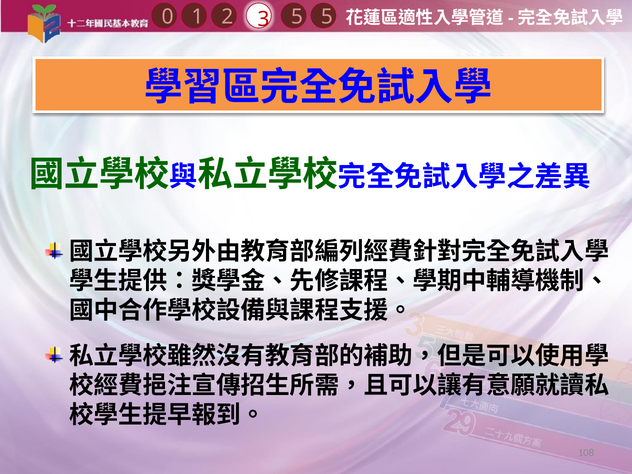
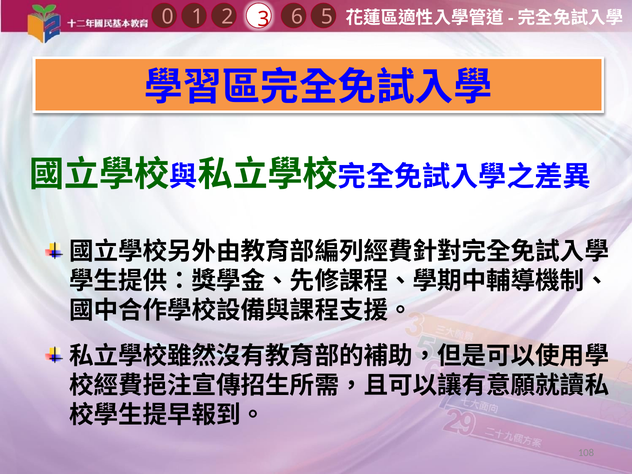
1 5: 5 -> 6 (297, 17)
